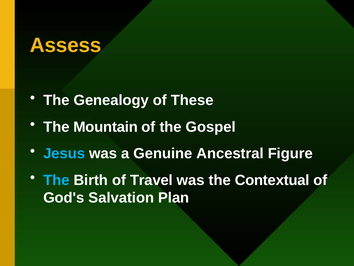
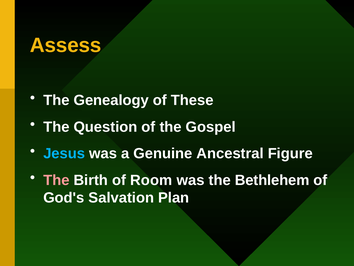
Mountain: Mountain -> Question (105, 127)
The colour: light blue -> pink (56, 180)
Travel: Travel -> Room (151, 180)
Contextual: Contextual -> Bethlehem (272, 180)
